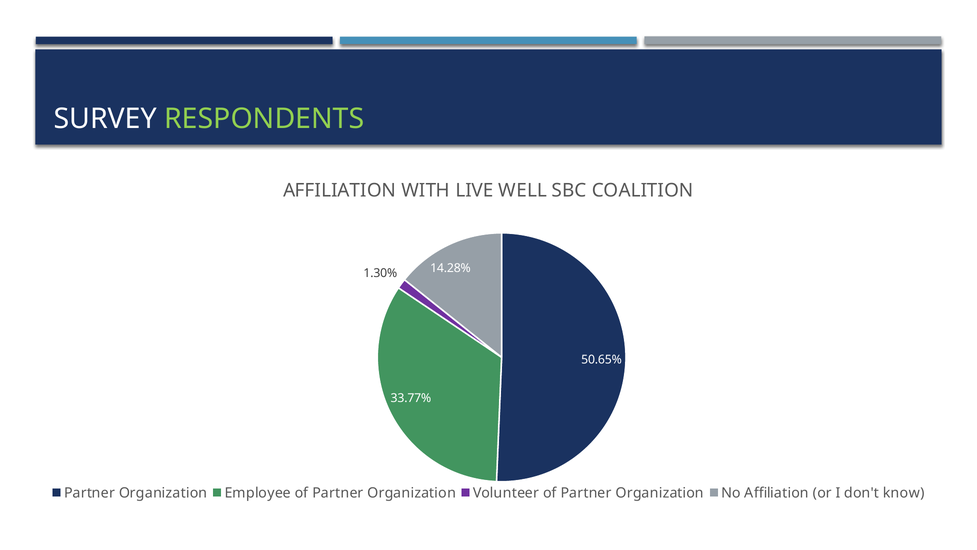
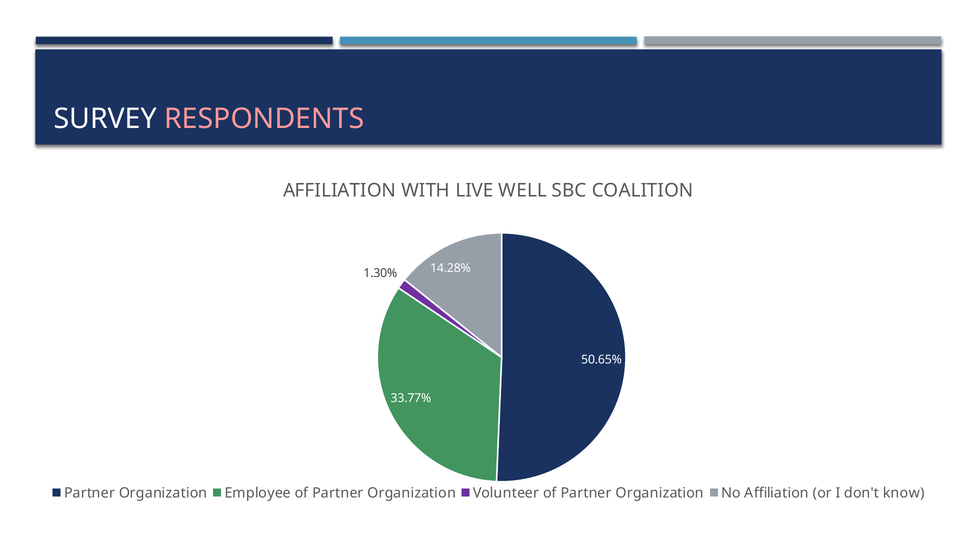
RESPONDENTS colour: light green -> pink (264, 119)
